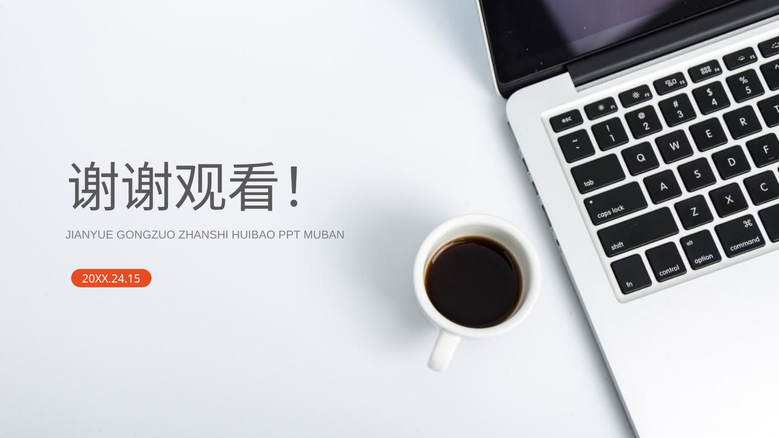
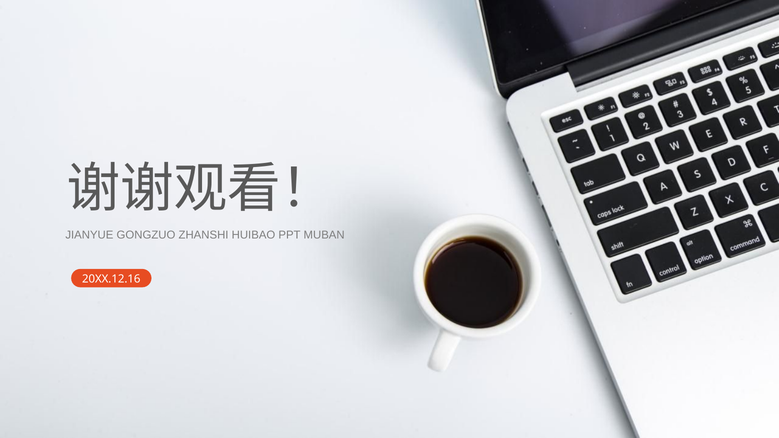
20XX.24.15: 20XX.24.15 -> 20XX.12.16 (111, 279)
